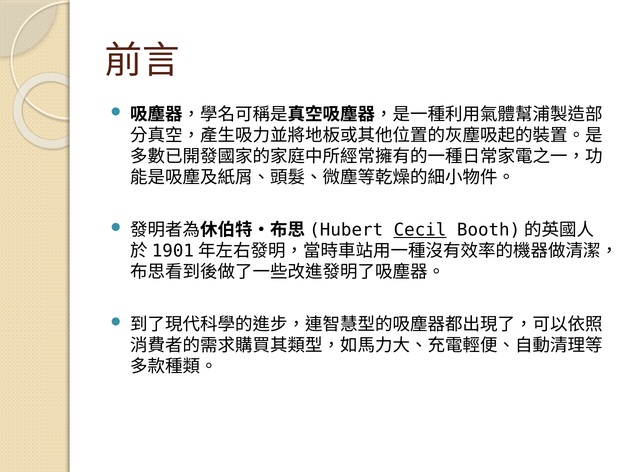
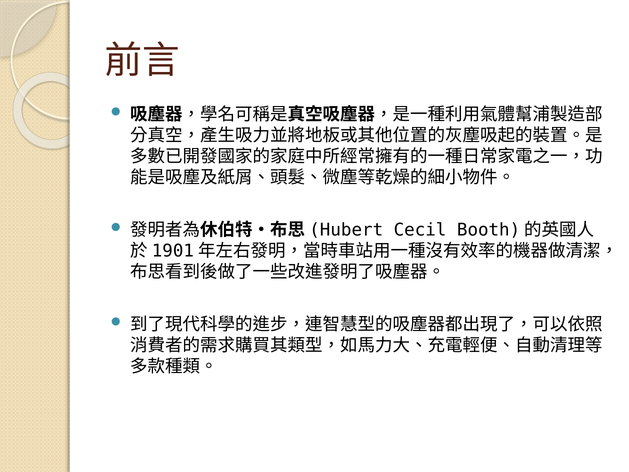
Cecil underline: present -> none (420, 230)
